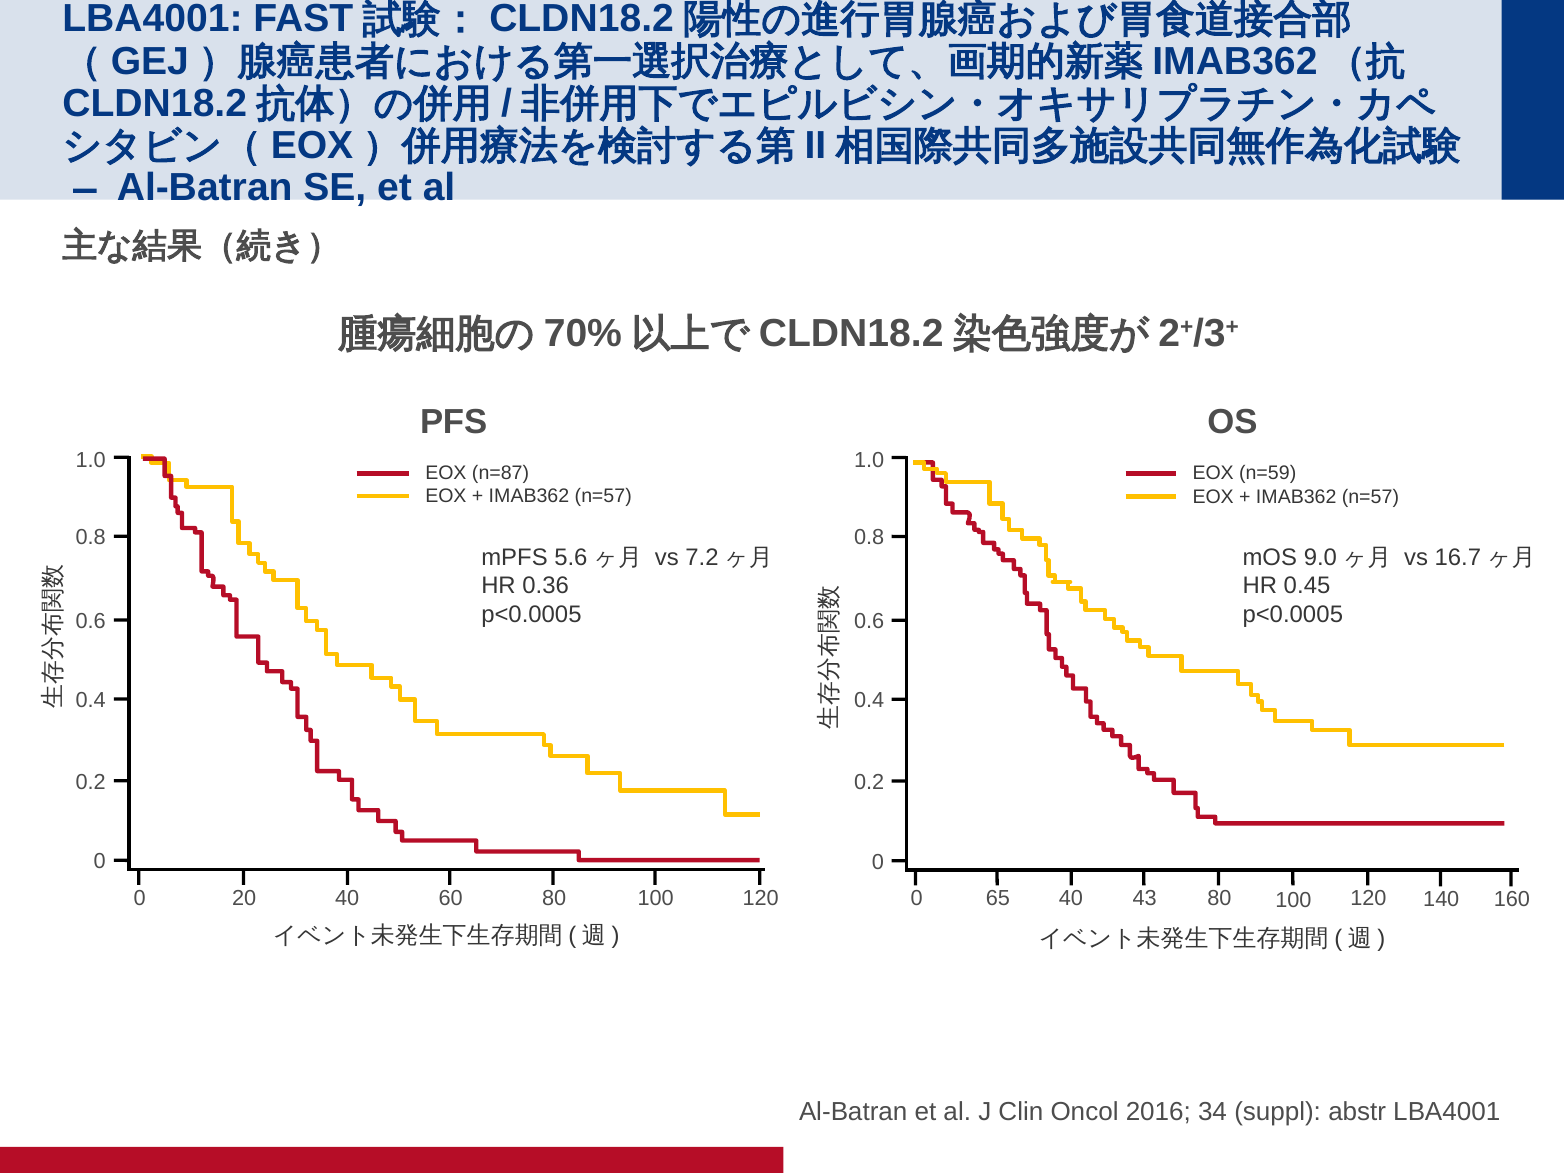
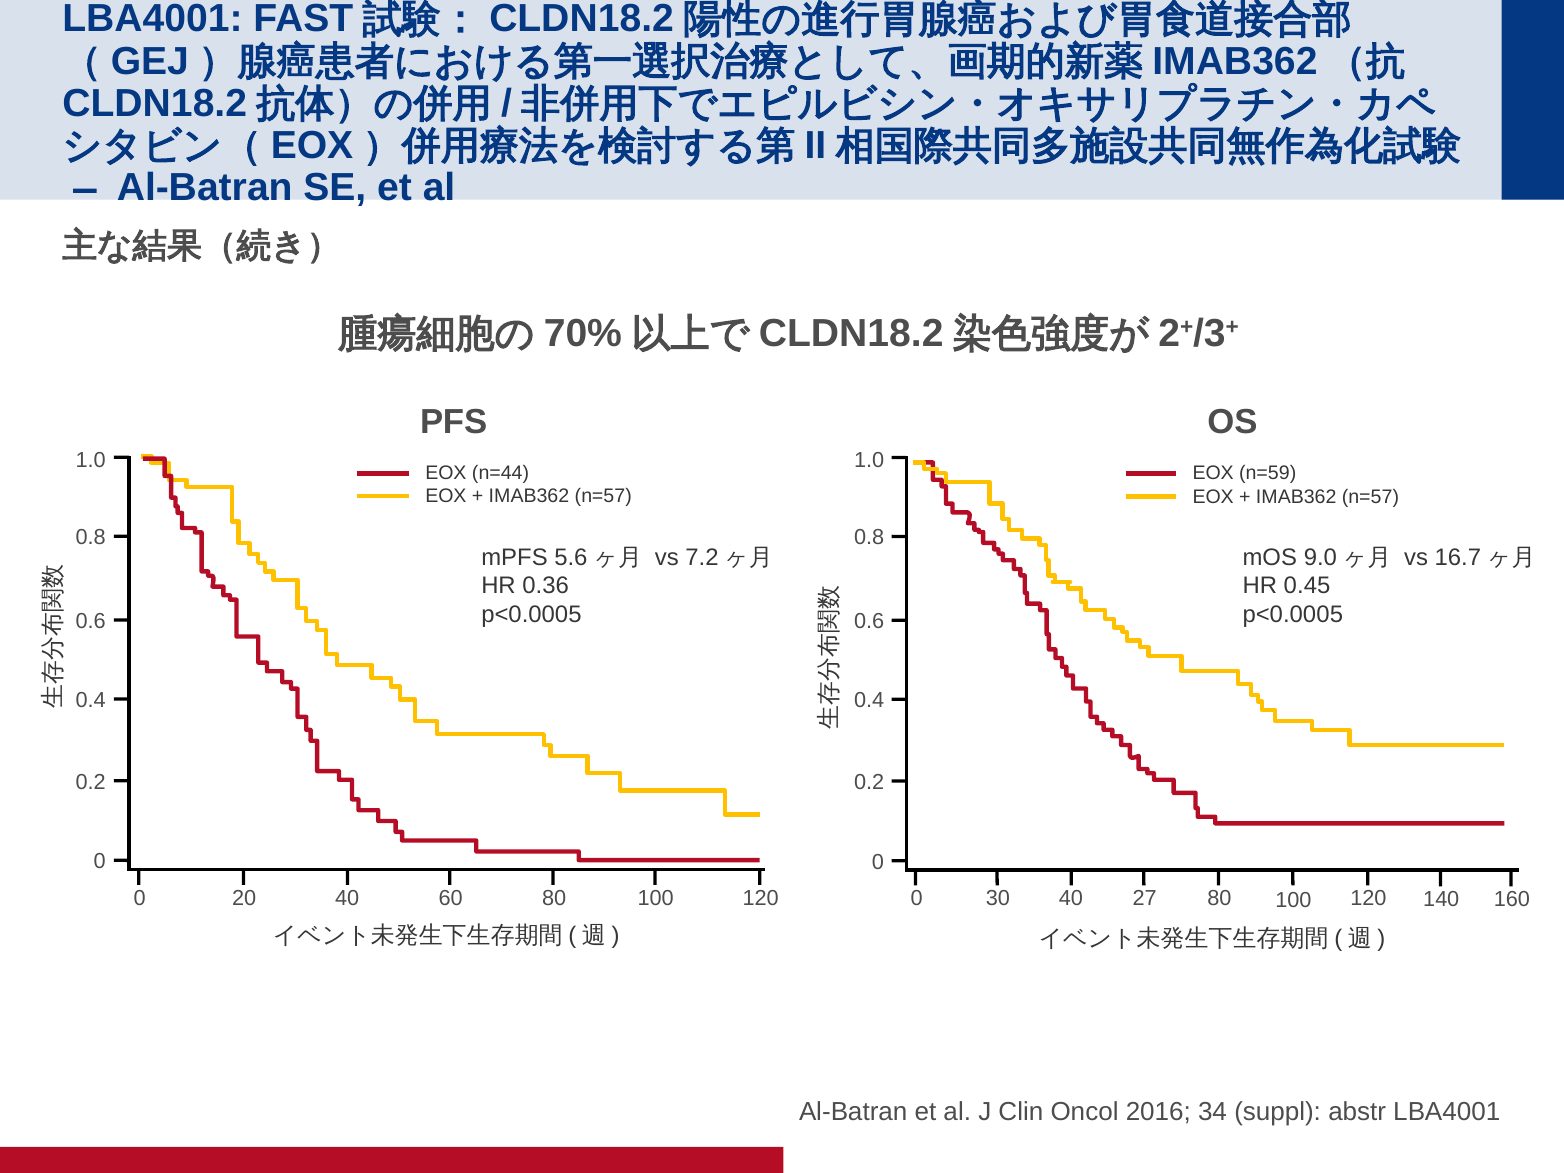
n=87: n=87 -> n=44 (501, 473)
65: 65 -> 30 (998, 898)
43: 43 -> 27 (1145, 898)
